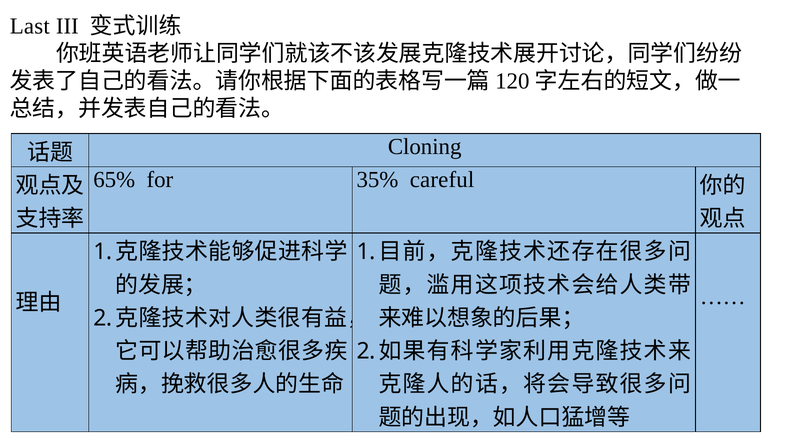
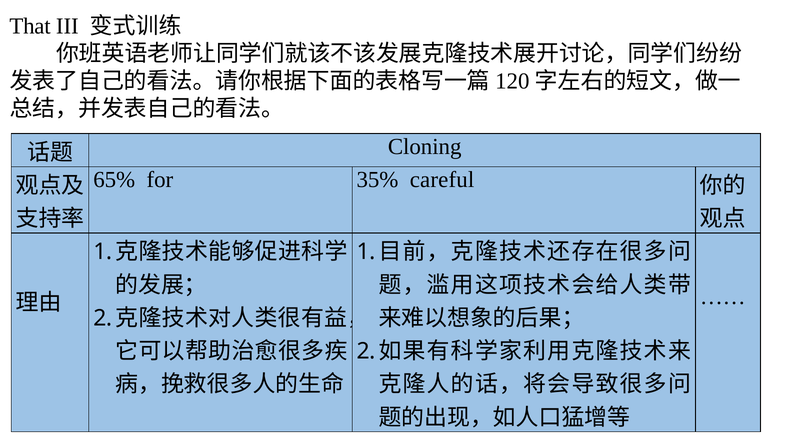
Last: Last -> That (30, 26)
